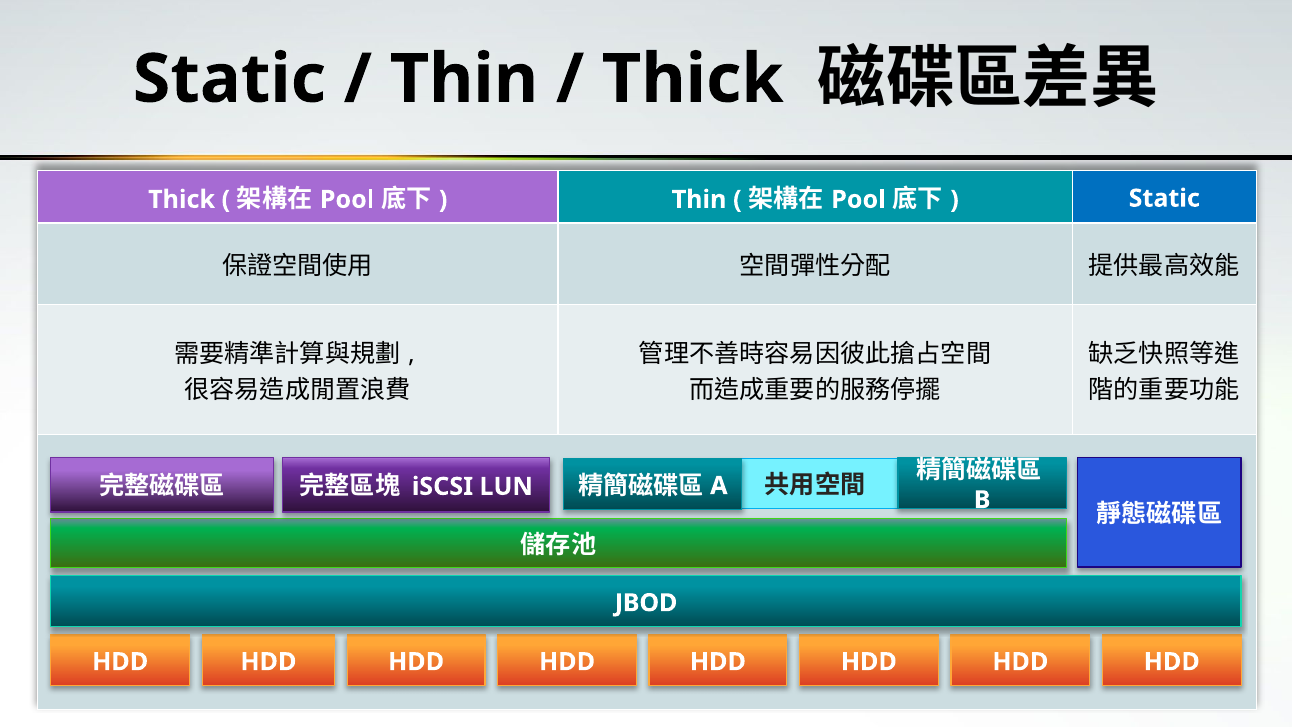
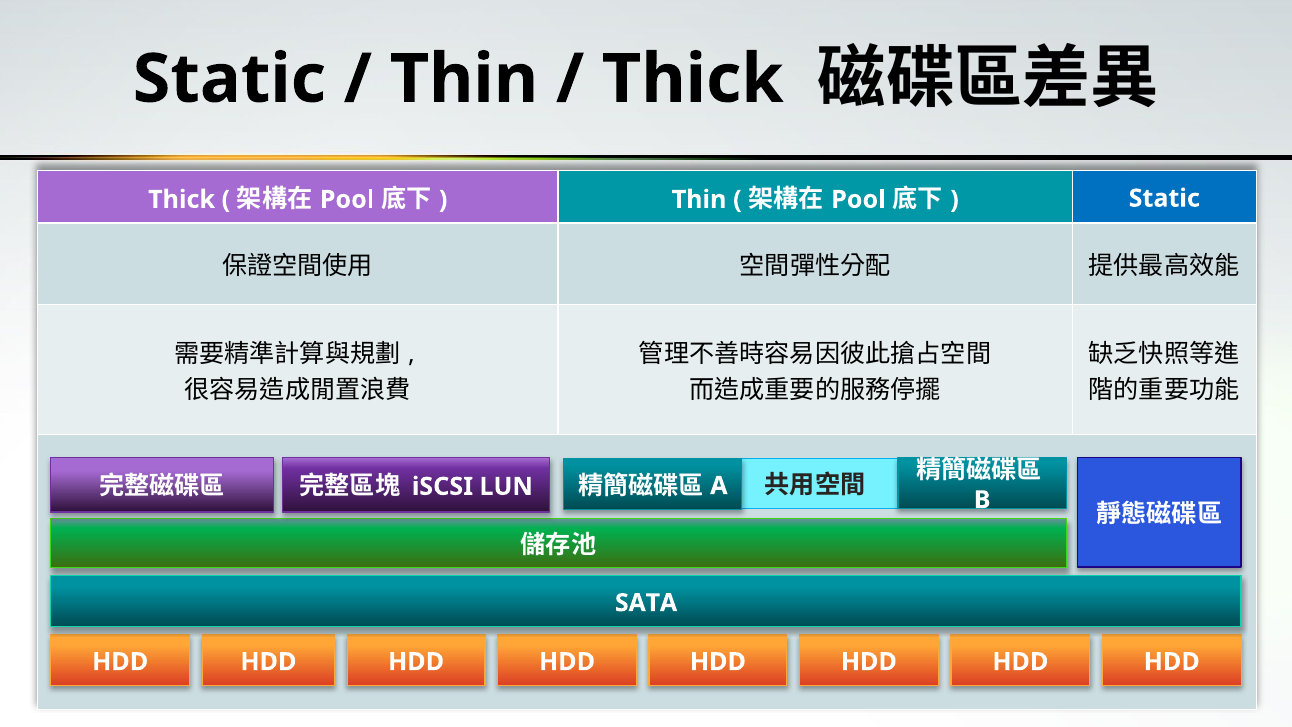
JBOD: JBOD -> SATA (646, 603)
